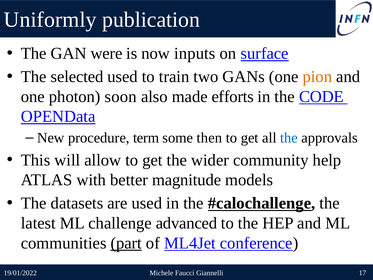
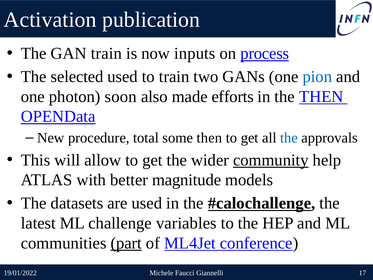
Uniformly: Uniformly -> Activation (50, 20)
GAN were: were -> train (106, 53)
surface: surface -> process (265, 53)
pion colour: orange -> blue (317, 77)
the CODE: CODE -> THEN (321, 97)
term: term -> total (146, 138)
community underline: none -> present (271, 160)
advanced: advanced -> variables (186, 223)
